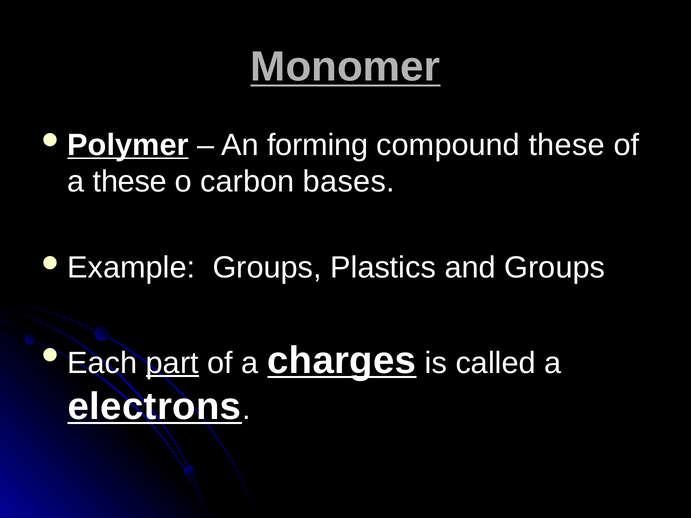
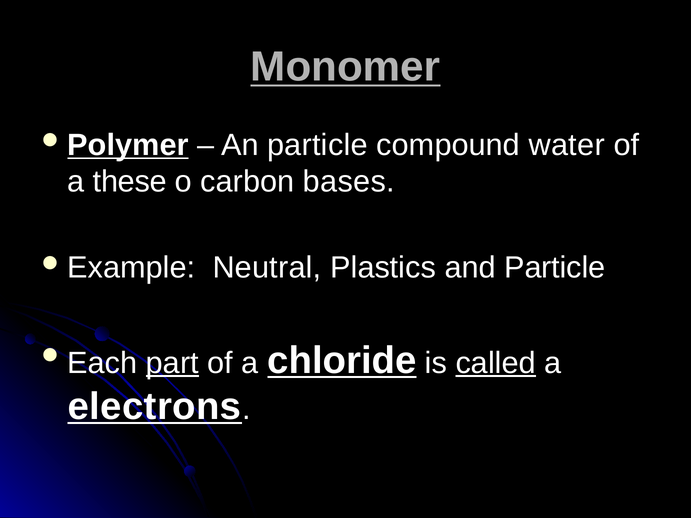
An forming: forming -> particle (317, 145)
compound these: these -> water (567, 145)
Groups: Groups -> Neutral (267, 268)
and Groups: Groups -> Particle (555, 268)
charges: charges -> chloride (342, 361)
called underline: none -> present (496, 363)
